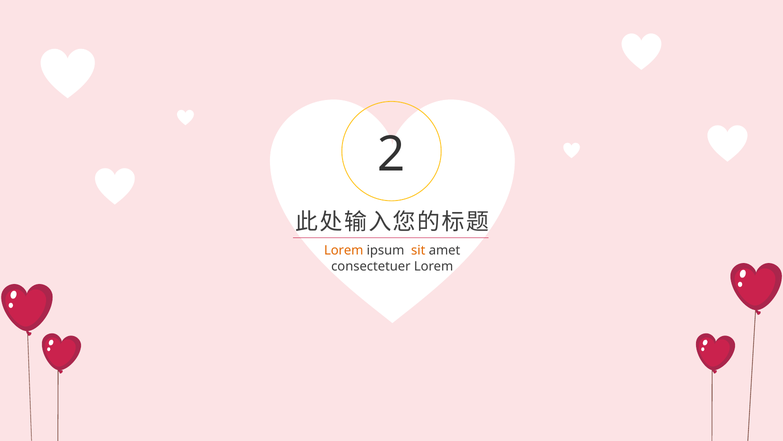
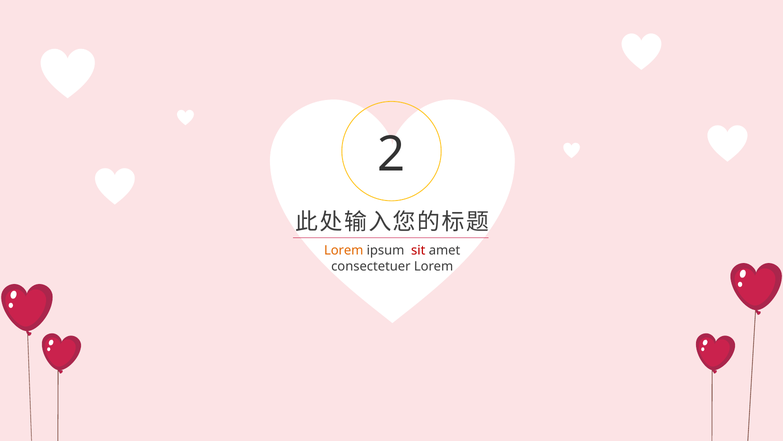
sit colour: orange -> red (418, 250)
